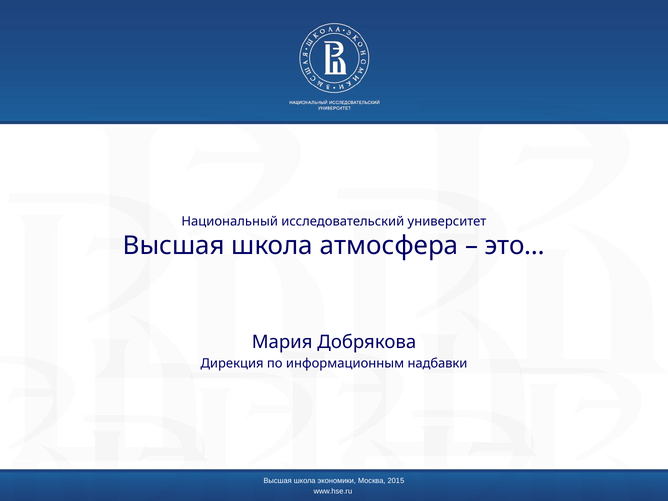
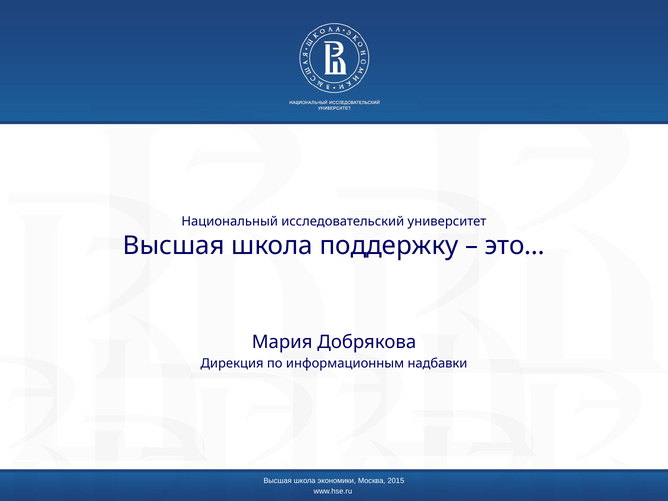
атмосфера: атмосфера -> поддержку (389, 246)
